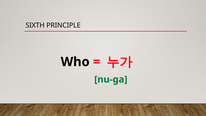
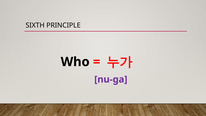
nu-ga colour: green -> purple (111, 79)
